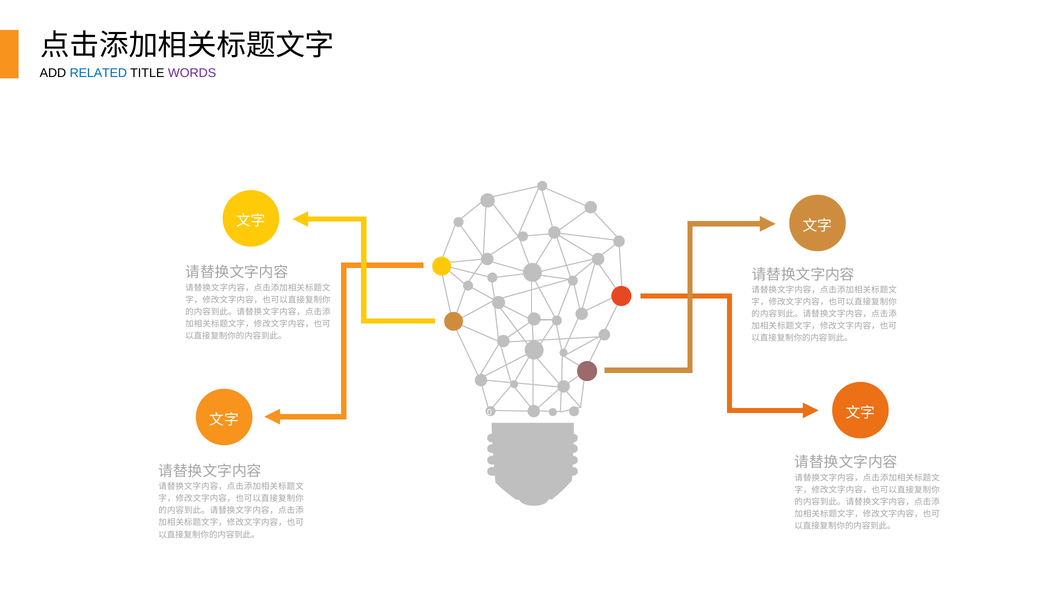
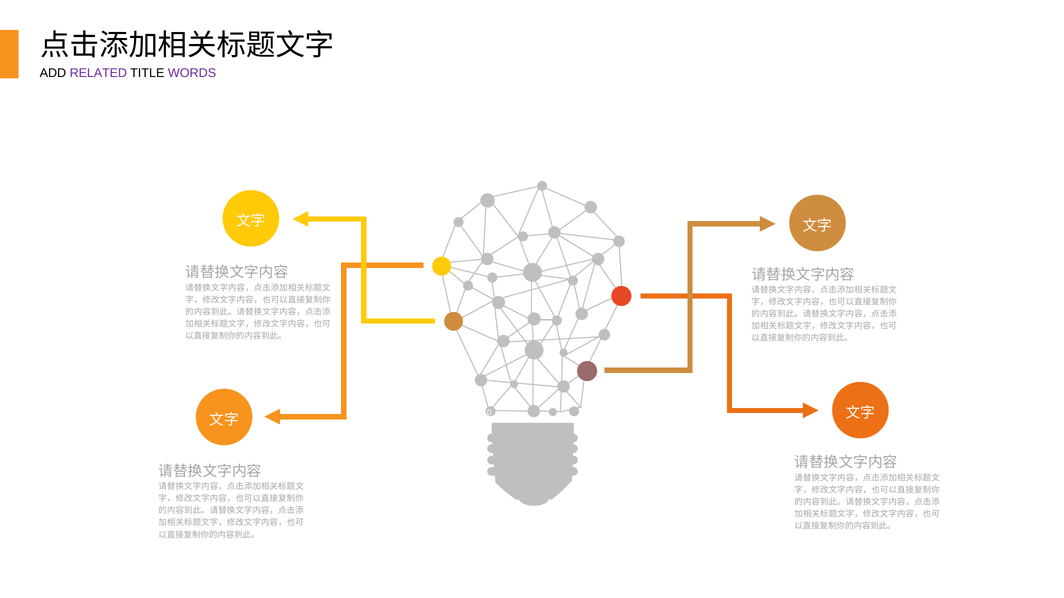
RELATED colour: blue -> purple (98, 73)
